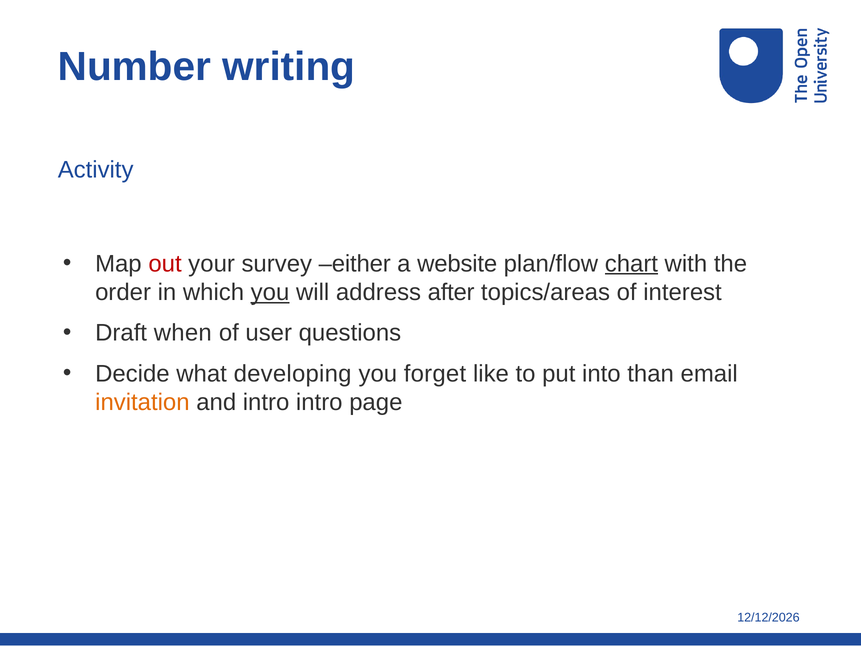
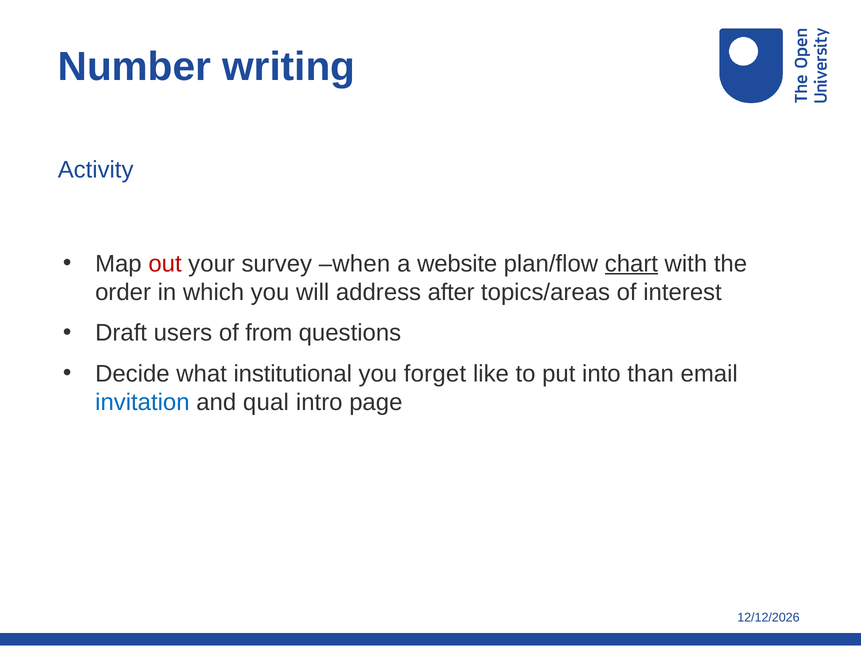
either: either -> when (355, 264)
you underline: present -> none (270, 292)
when: when -> users (183, 333)
user: user -> from (269, 333)
developing: developing -> institutional (293, 374)
invitation colour: orange -> blue (142, 402)
and intro: intro -> qual (266, 402)
